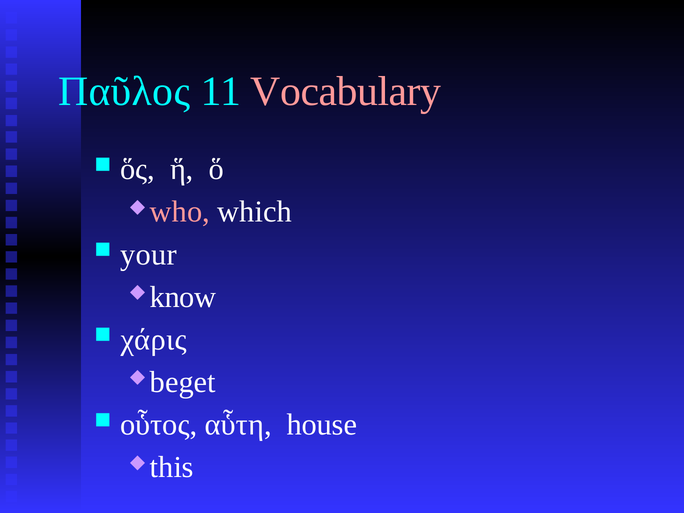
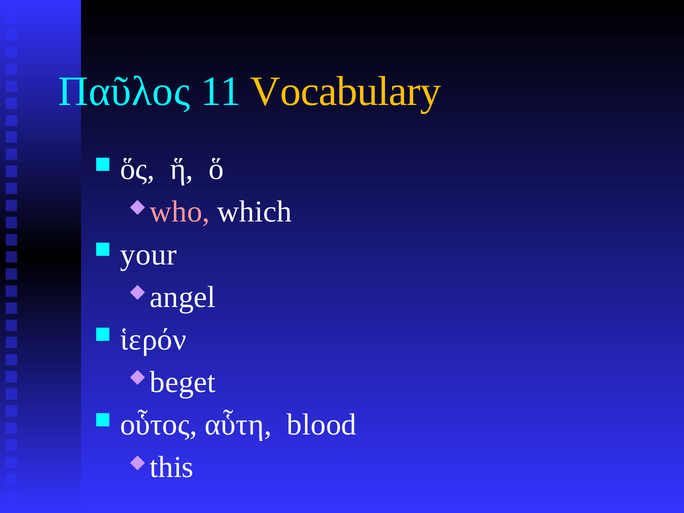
Vocabulary colour: pink -> yellow (346, 91)
know: know -> angel (183, 297)
χάρις: χάρις -> ἱερόν (154, 340)
house: house -> blood (322, 425)
